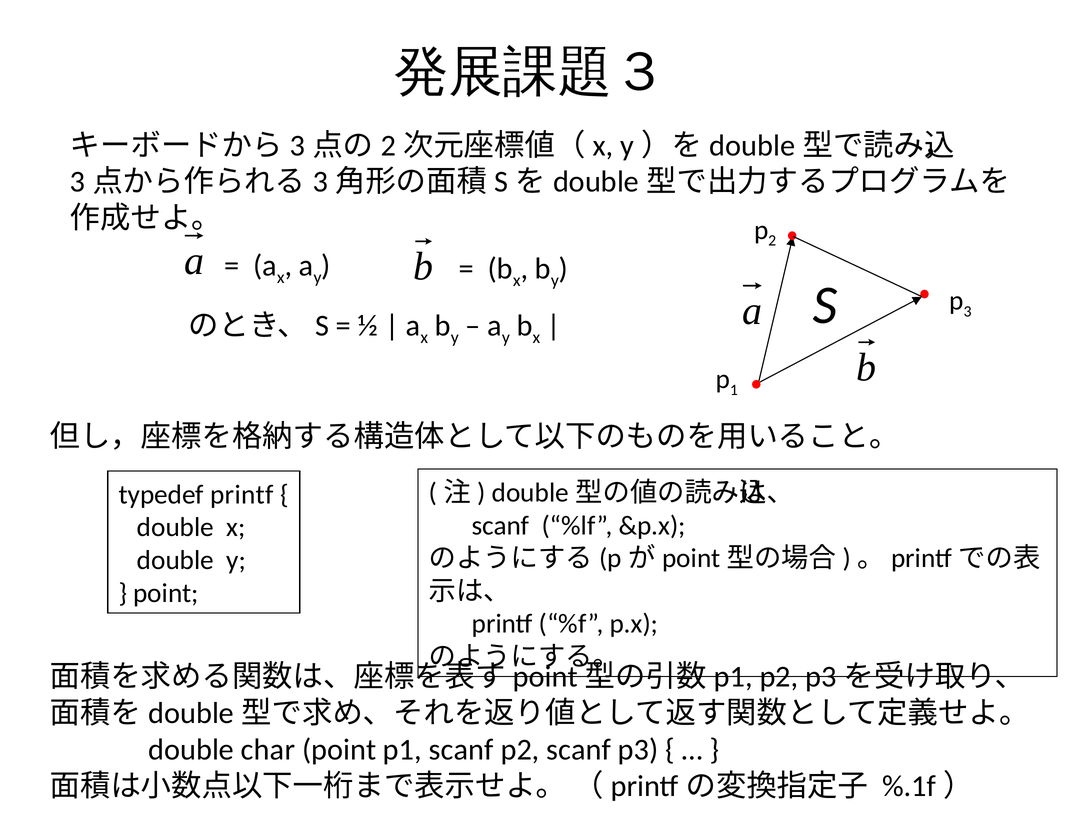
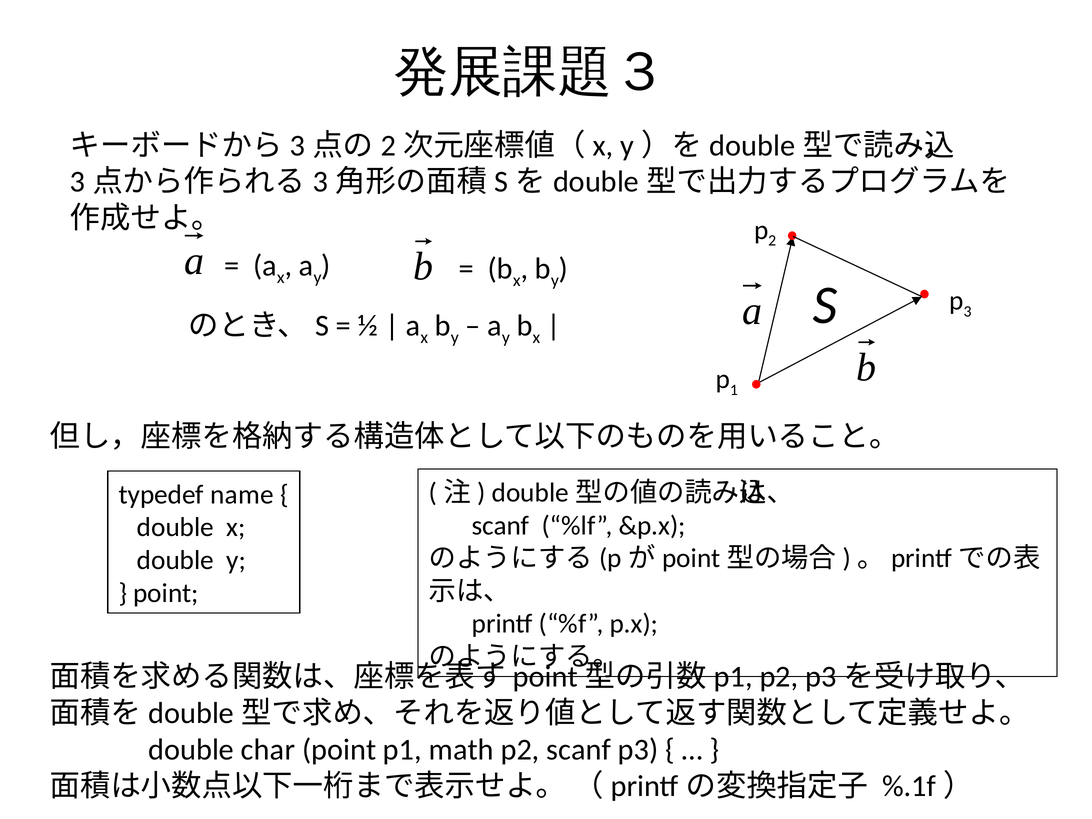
typedef printf: printf -> name (242, 495)
p1 scanf: scanf -> math (461, 750)
